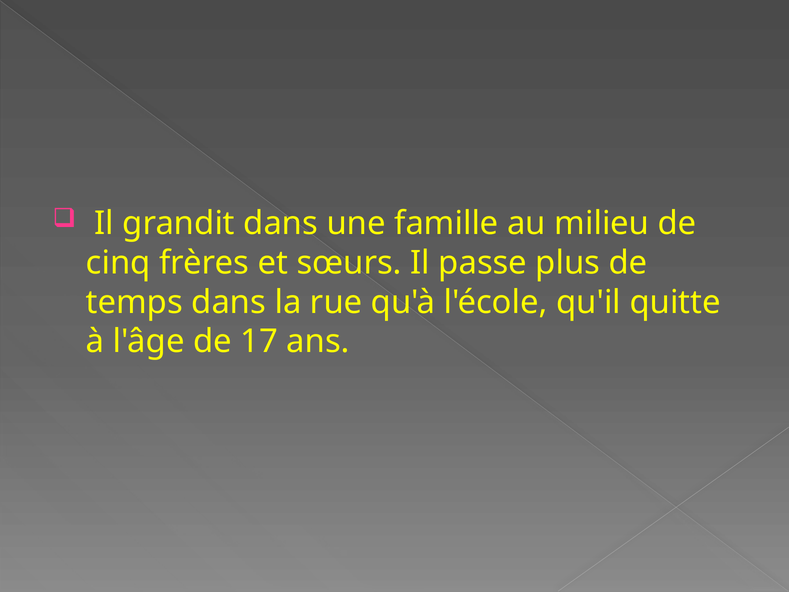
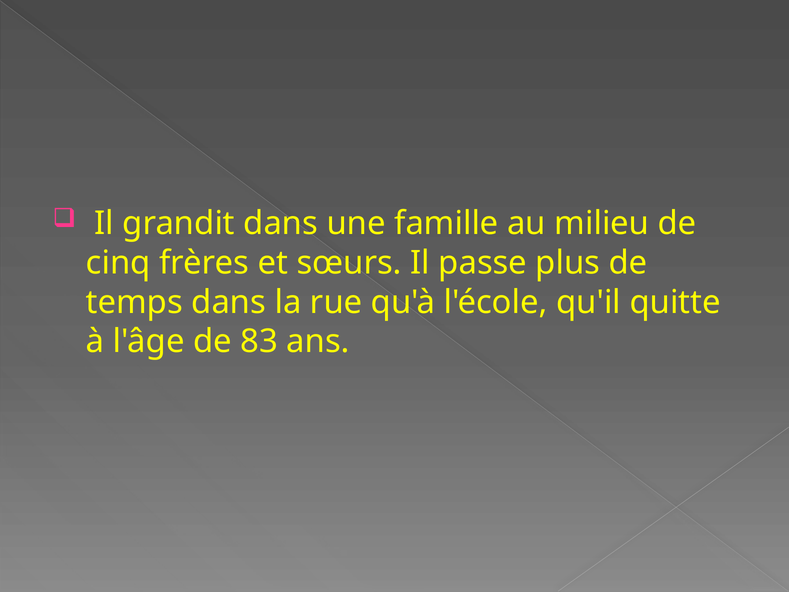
17: 17 -> 83 (259, 342)
